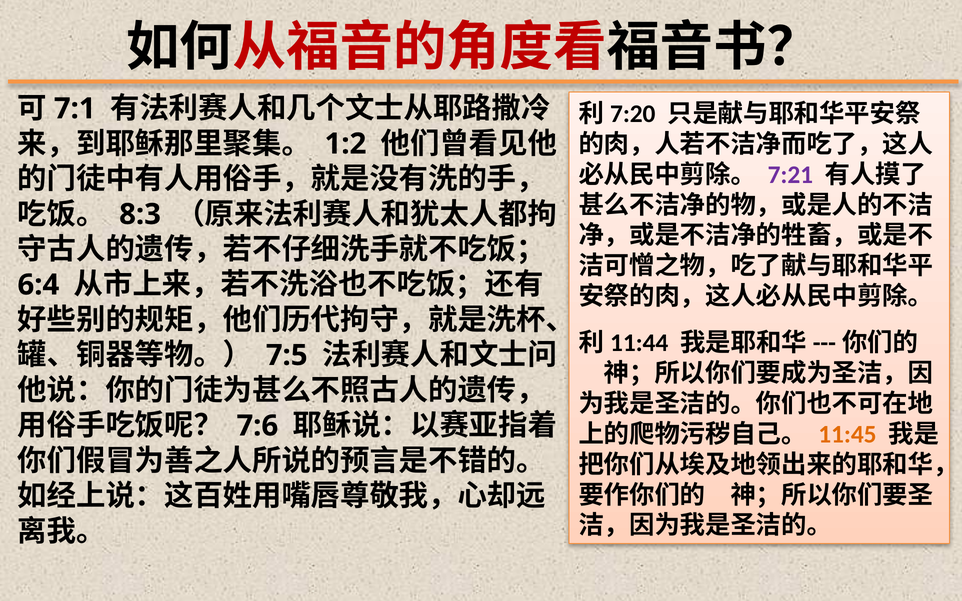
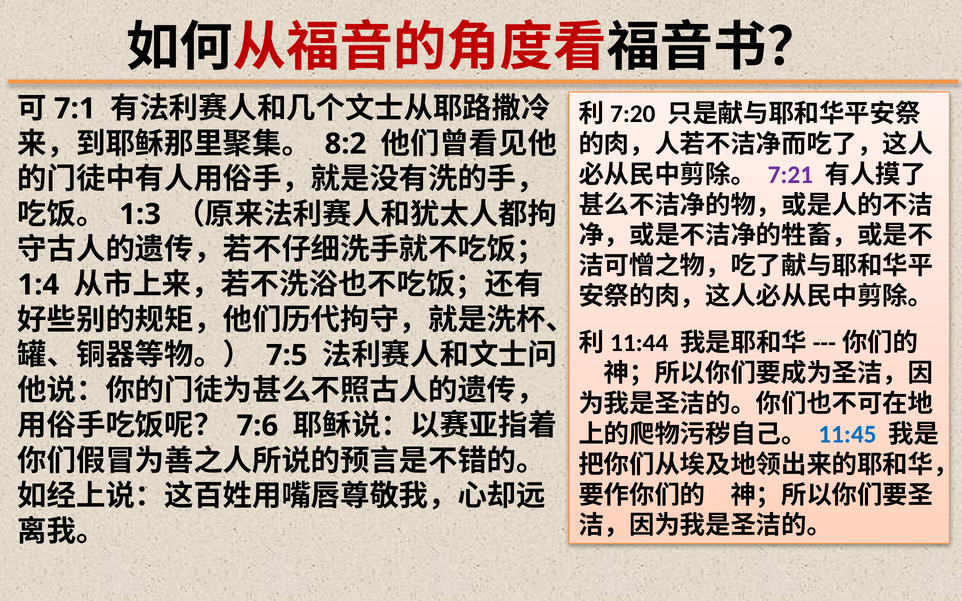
1:2: 1:2 -> 8:2 (345, 144)
8:3: 8:3 -> 1:3 (140, 214)
6:4: 6:4 -> 1:4 (38, 285)
11:45 colour: orange -> blue (847, 434)
